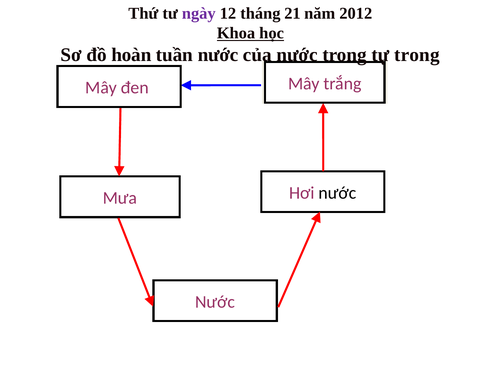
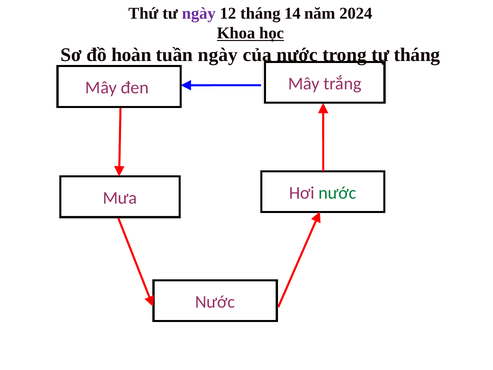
21: 21 -> 14 (292, 13)
2012: 2012 -> 2024 (356, 13)
tuần nước: nước -> ngày (218, 55)
tự trong: trong -> tháng (417, 55)
nước colour: black -> green (338, 193)
